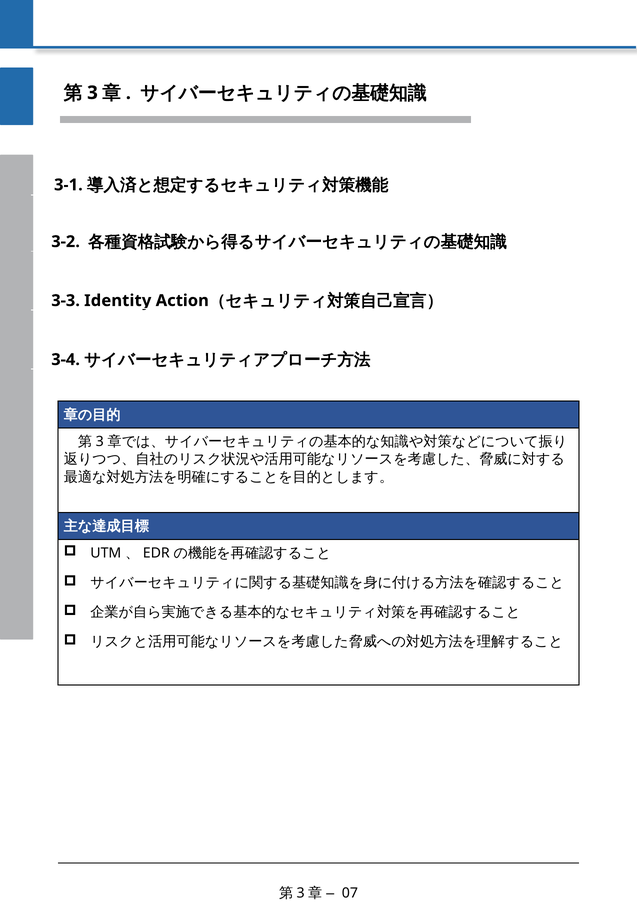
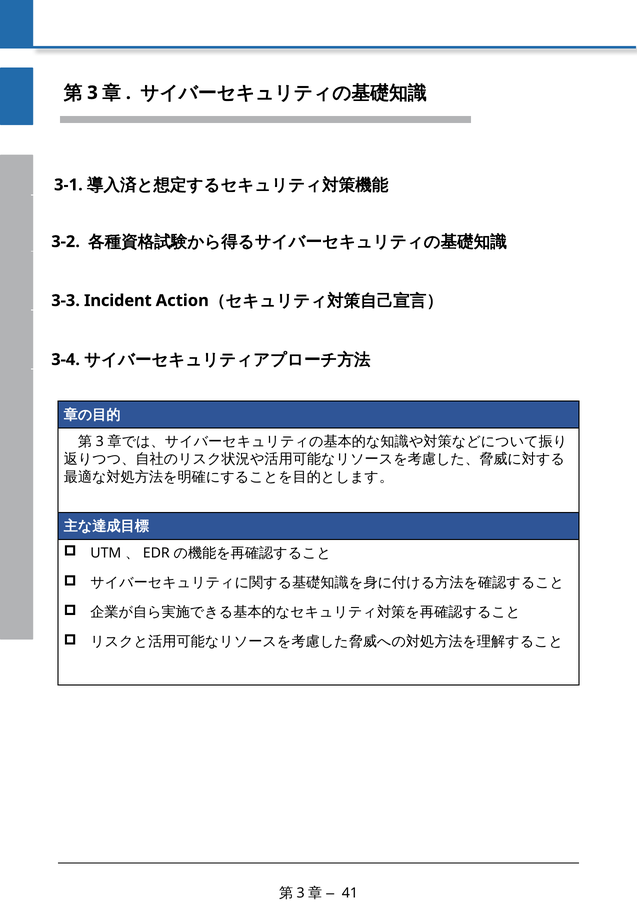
Identity: Identity -> Incident (118, 301)
07: 07 -> 41 (350, 893)
